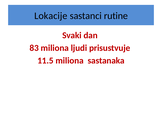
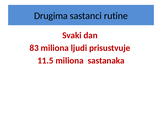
Lokacije: Lokacije -> Drugima (51, 16)
